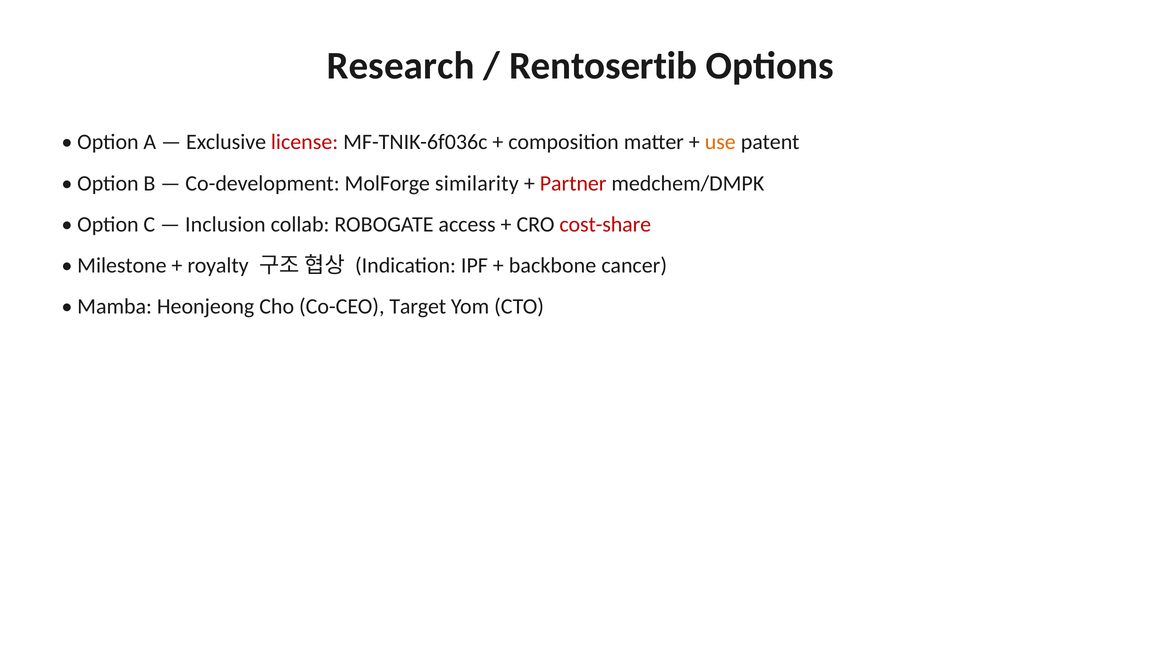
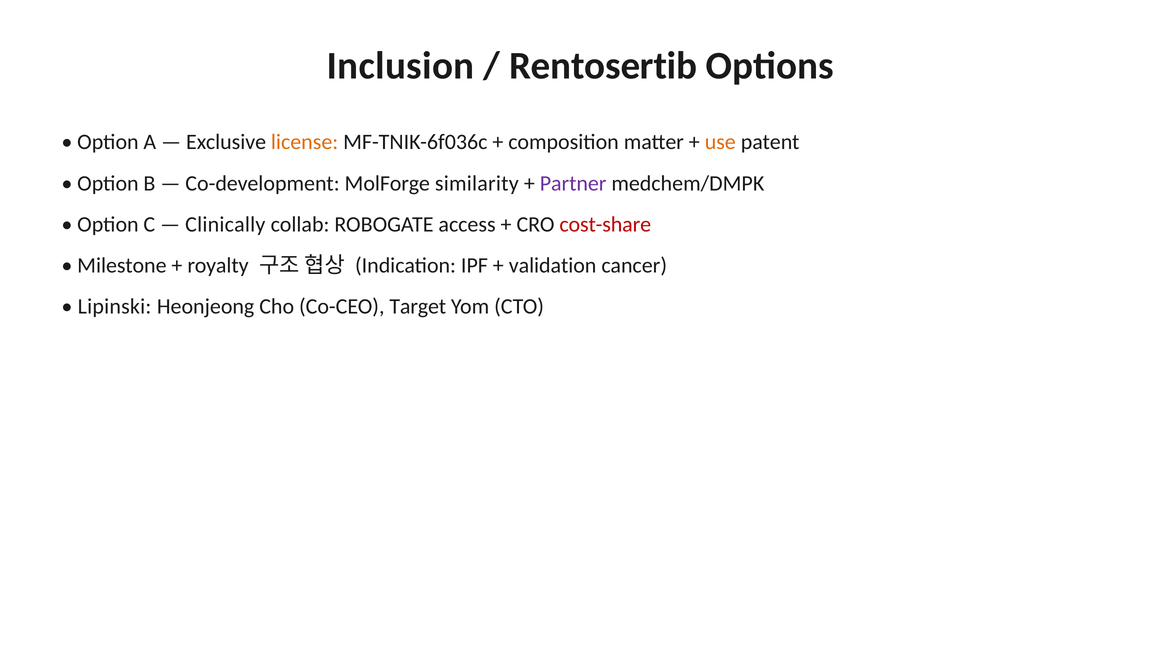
Research: Research -> Inclusion (401, 66)
license colour: red -> orange (305, 142)
Partner colour: red -> purple (573, 183)
Inclusion: Inclusion -> Clinically (225, 224)
backbone: backbone -> validation (553, 265)
Mamba: Mamba -> Lipinski (114, 306)
